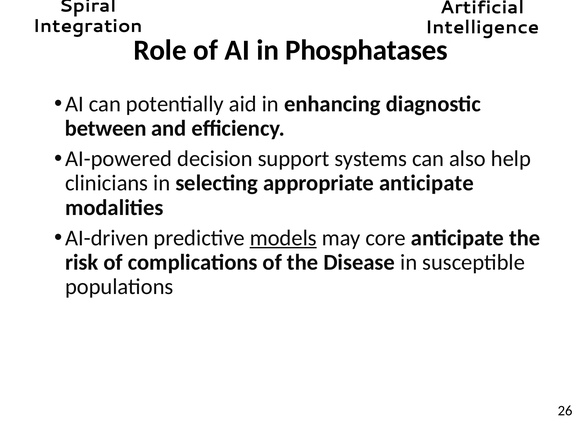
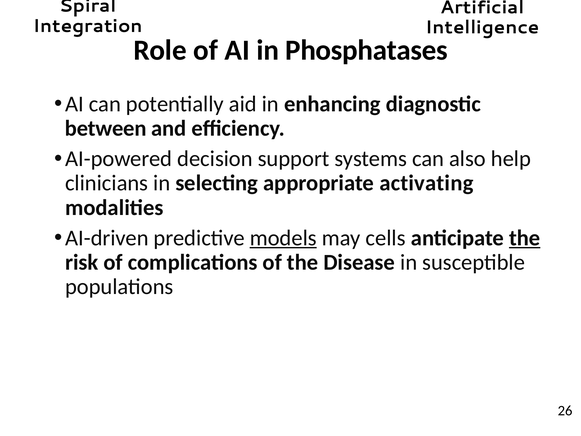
appropriate anticipate: anticipate -> activating (426, 183)
core: core -> cells (386, 238)
the underline: none -> present (525, 238)
